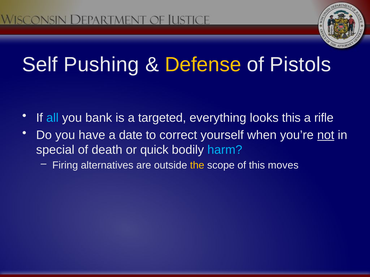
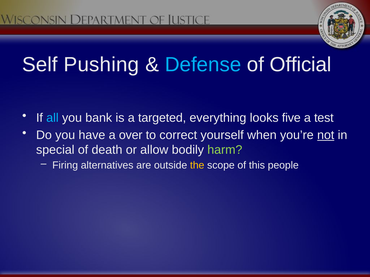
Defense colour: yellow -> light blue (203, 65)
Pistols: Pistols -> Official (301, 65)
looks this: this -> five (291, 118)
rifle: rifle -> test (324, 118)
date: date -> over (131, 135)
quick: quick -> allow (154, 150)
harm colour: light blue -> light green (225, 150)
moves: moves -> people (283, 166)
